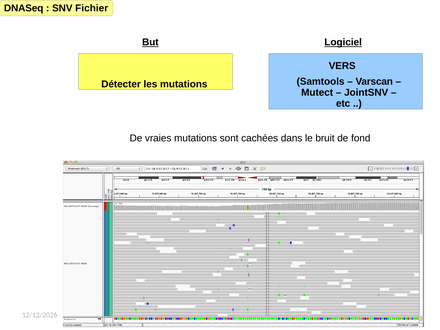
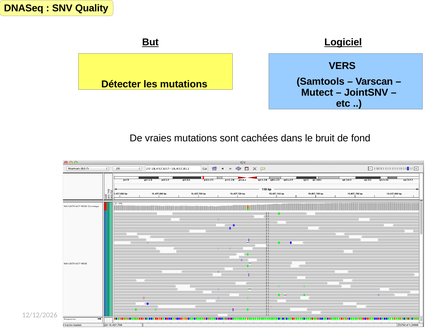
Fichier: Fichier -> Quality (92, 8)
